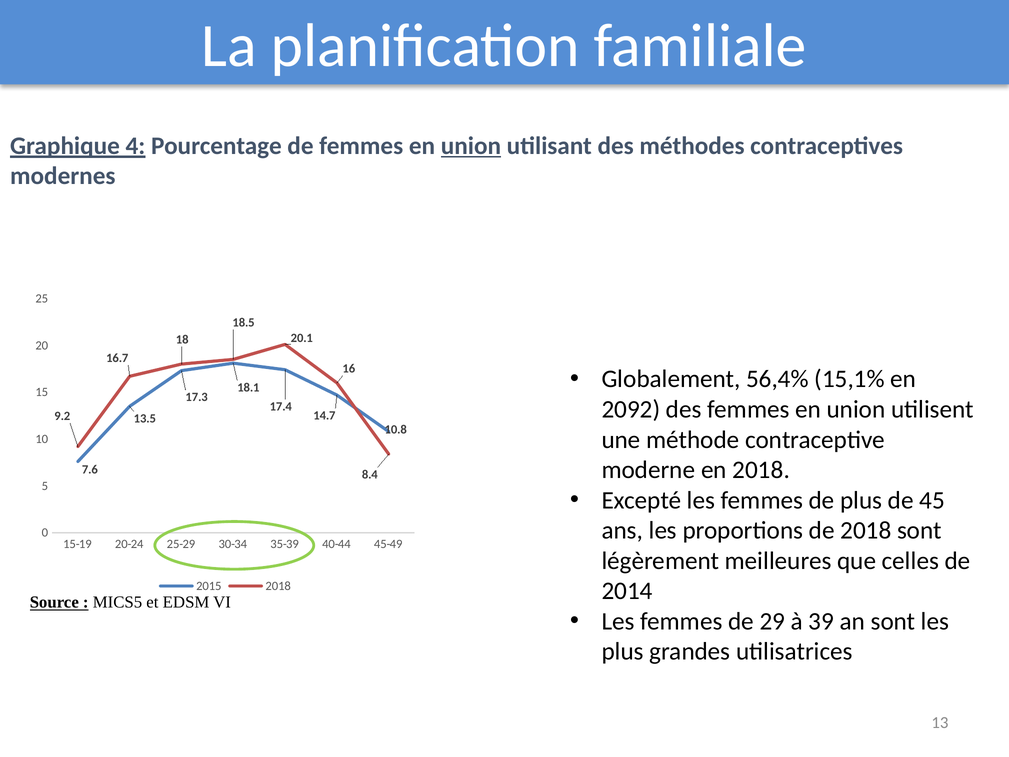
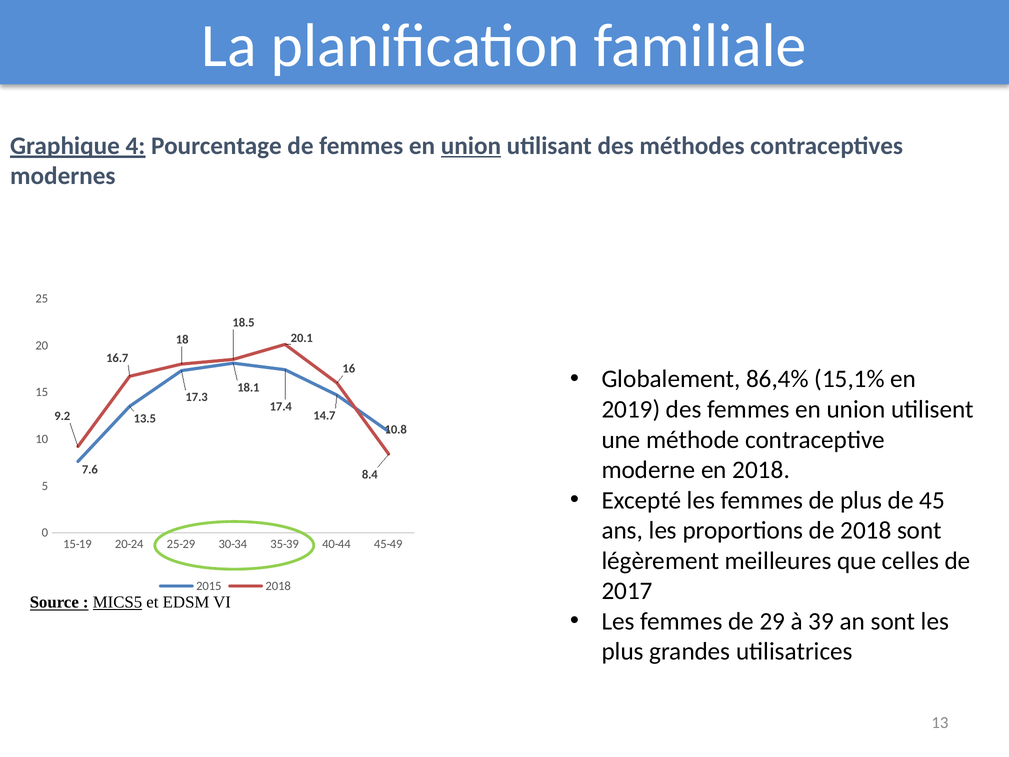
56,4%: 56,4% -> 86,4% (777, 379)
2092: 2092 -> 2019 (631, 409)
2014: 2014 -> 2017 (627, 591)
MICS5 underline: none -> present (118, 602)
